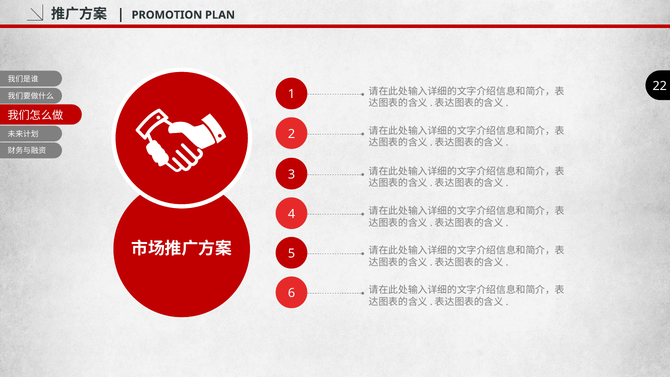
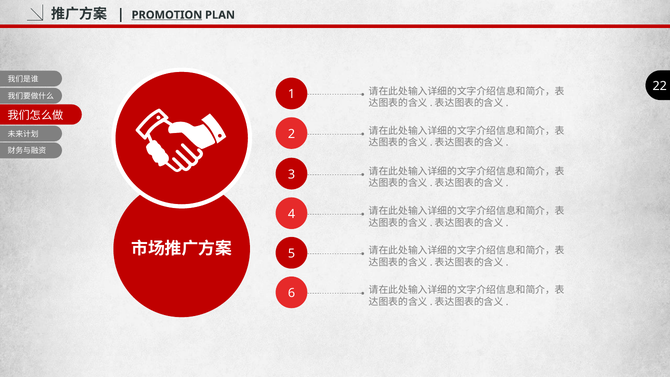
PROMOTION underline: none -> present (167, 15)
